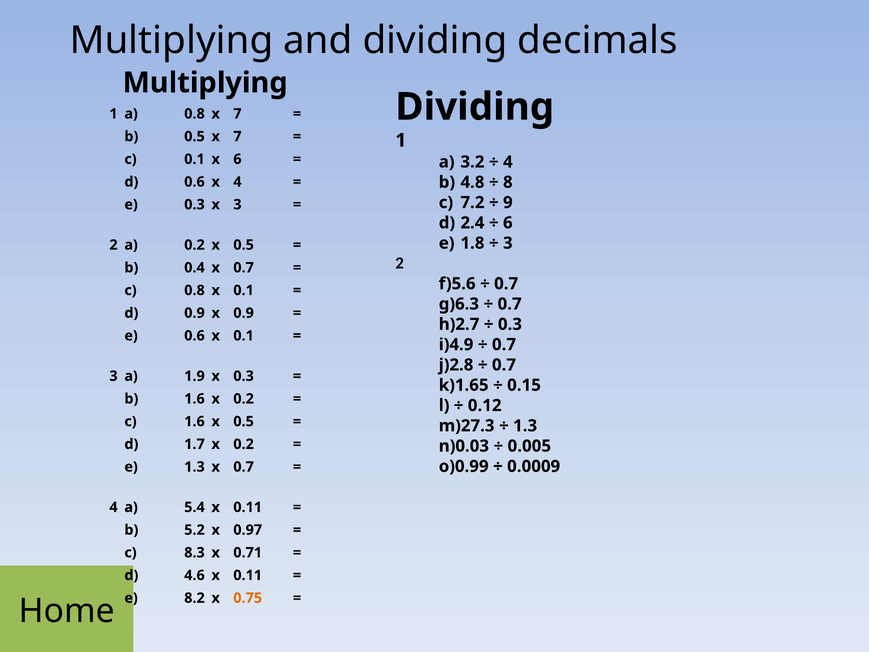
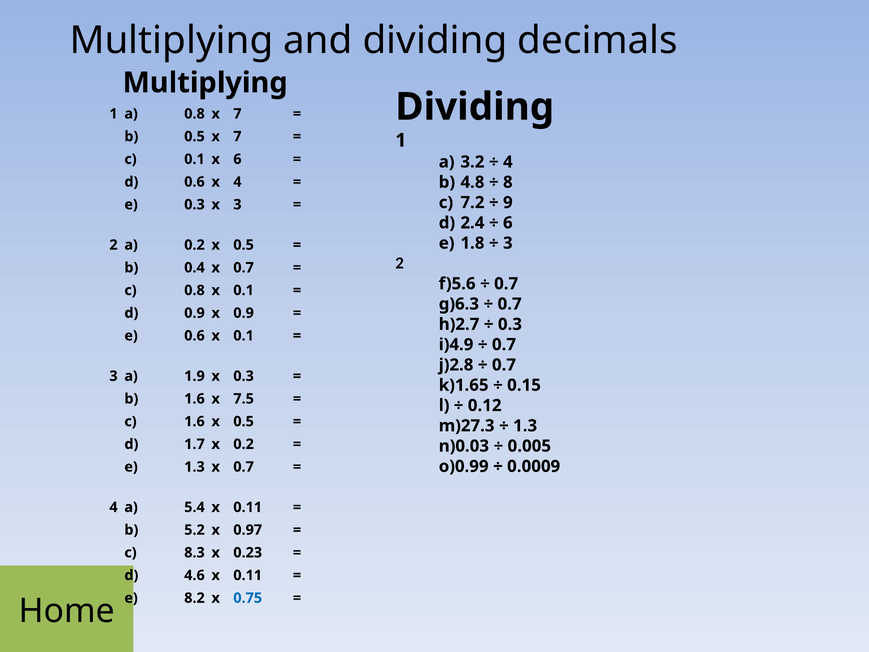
1.6 x 0.2: 0.2 -> 7.5 (244, 399)
0.71: 0.71 -> 0.23 (248, 552)
0.75 colour: orange -> blue (248, 598)
